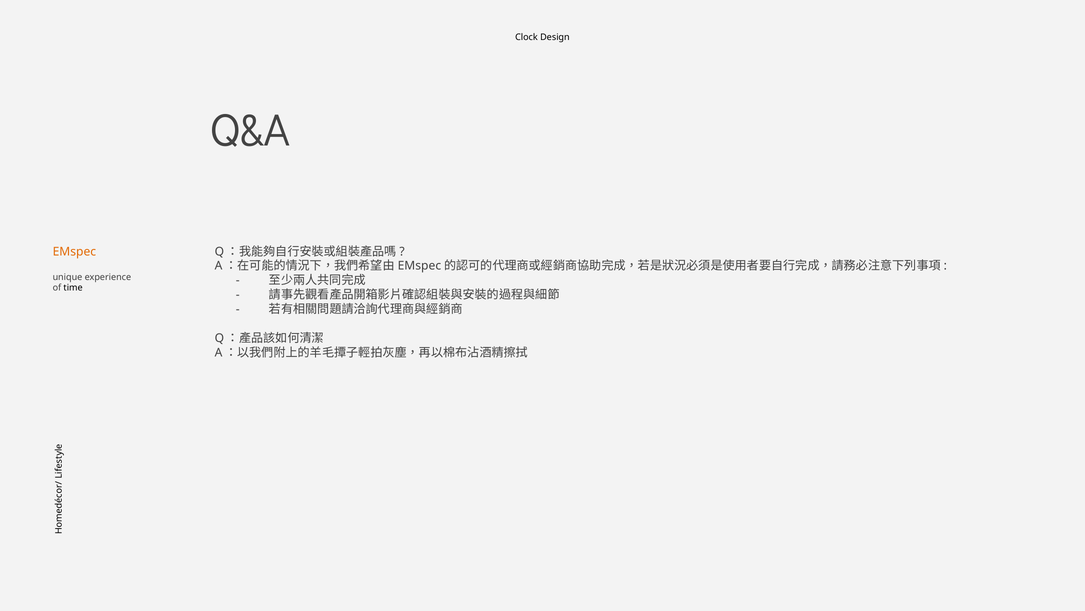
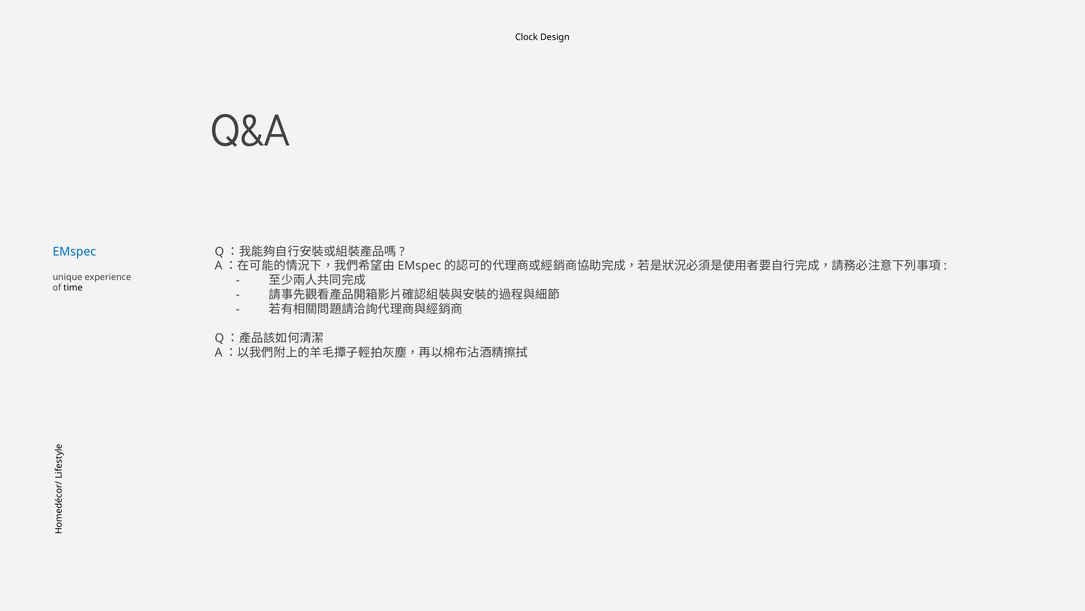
EMspec colour: orange -> blue (74, 251)
